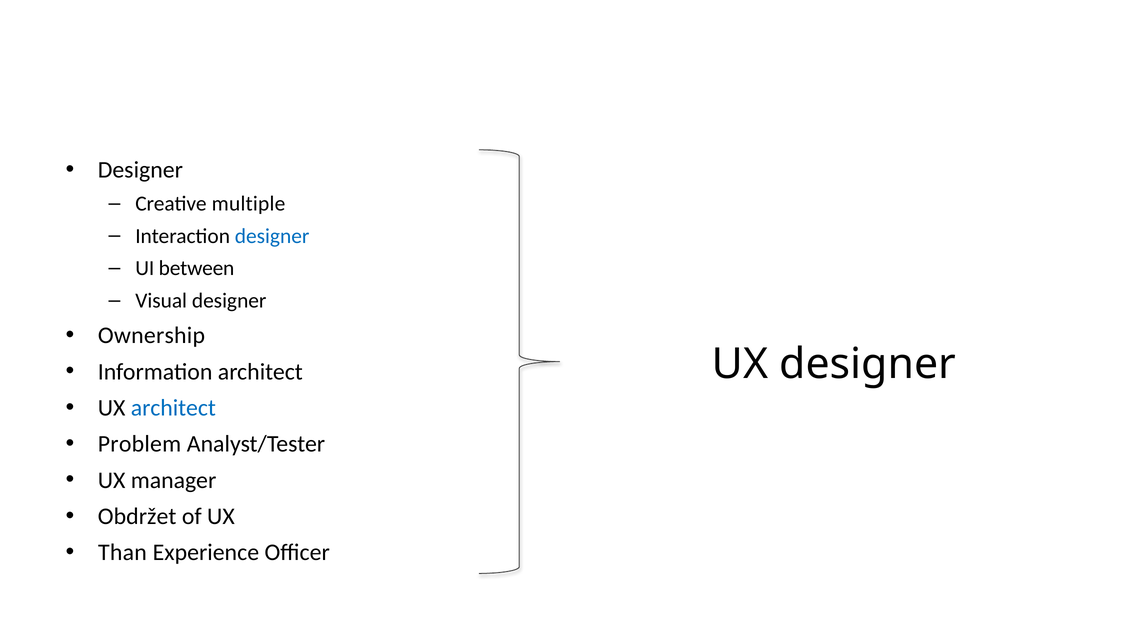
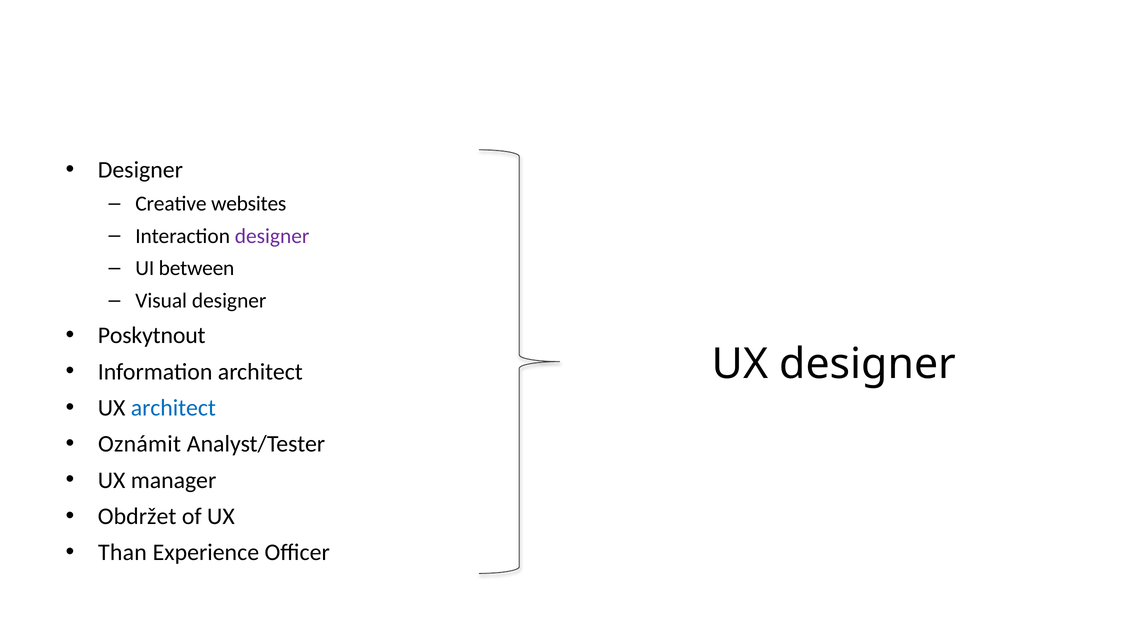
multiple: multiple -> websites (249, 204)
designer colour: blue -> purple (272, 236)
Ownership: Ownership -> Poskytnout (152, 336)
Problem: Problem -> Oznámit (140, 444)
